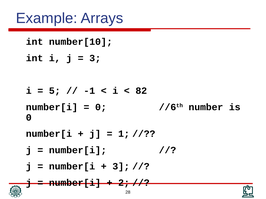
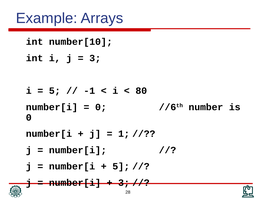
82: 82 -> 80 (141, 91)
3: 3 -> 5 (121, 167)
2: 2 -> 3 (124, 183)
